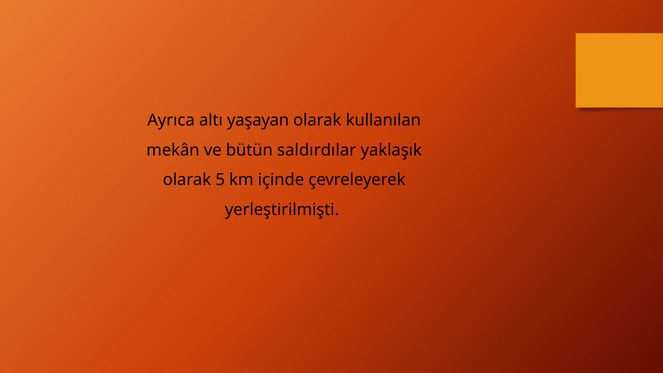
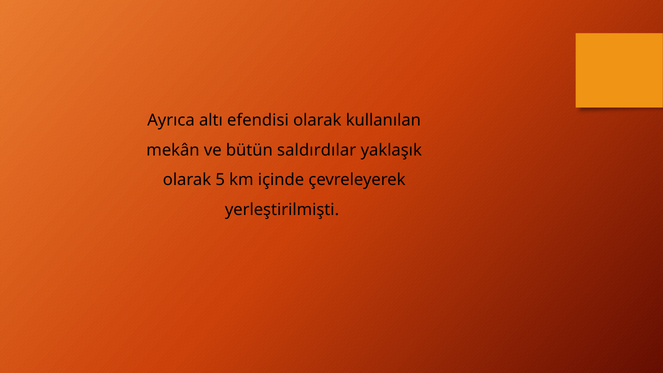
yaşayan: yaşayan -> efendisi (258, 120)
